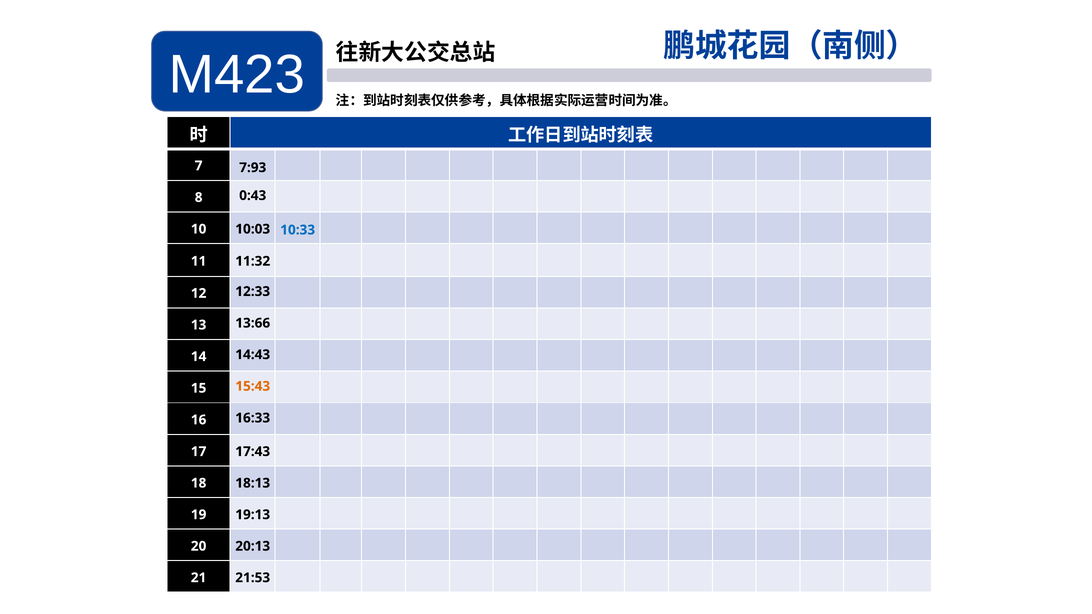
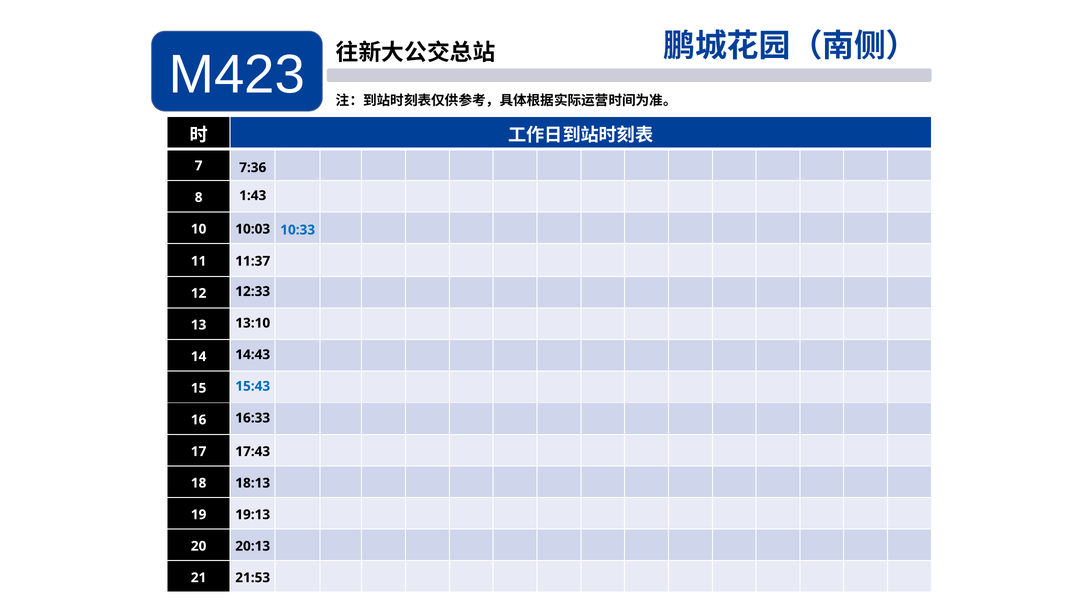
7:93: 7:93 -> 7:36 (253, 168)
0:43: 0:43 -> 1:43 (253, 196)
11:32: 11:32 -> 11:37 (253, 261)
13:66: 13:66 -> 13:10 (253, 323)
15:43 colour: orange -> blue (253, 386)
